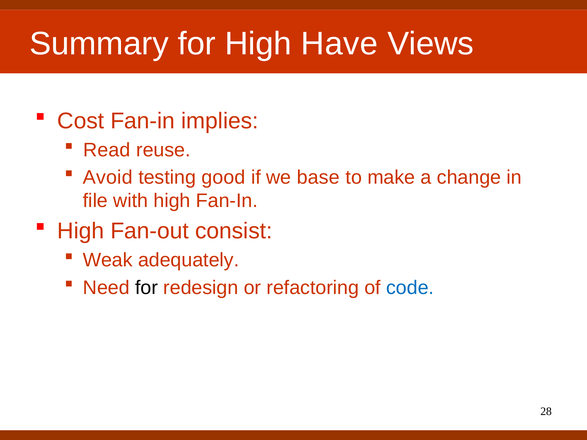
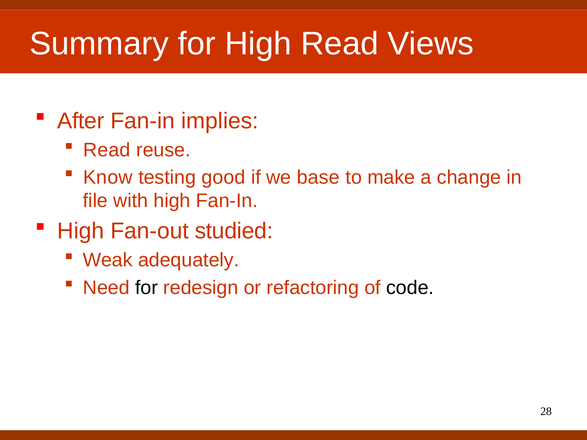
High Have: Have -> Read (340, 44)
Cost: Cost -> After (81, 121)
Avoid: Avoid -> Know (108, 177)
consist: consist -> studied (234, 231)
code colour: blue -> black (410, 288)
